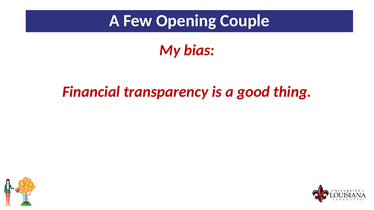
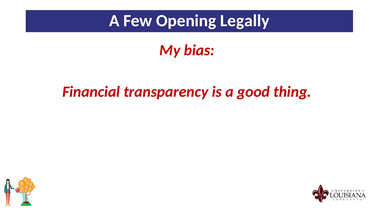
Couple: Couple -> Legally (245, 21)
